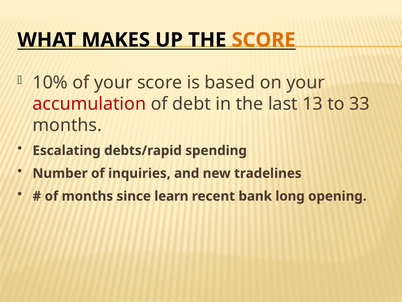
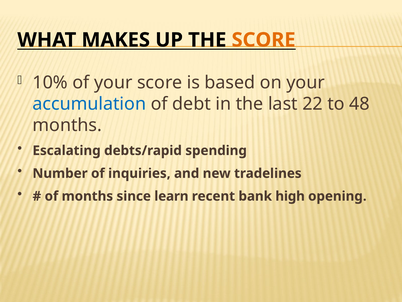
accumulation colour: red -> blue (89, 104)
13: 13 -> 22 (313, 104)
33: 33 -> 48 (360, 104)
long: long -> high (290, 196)
